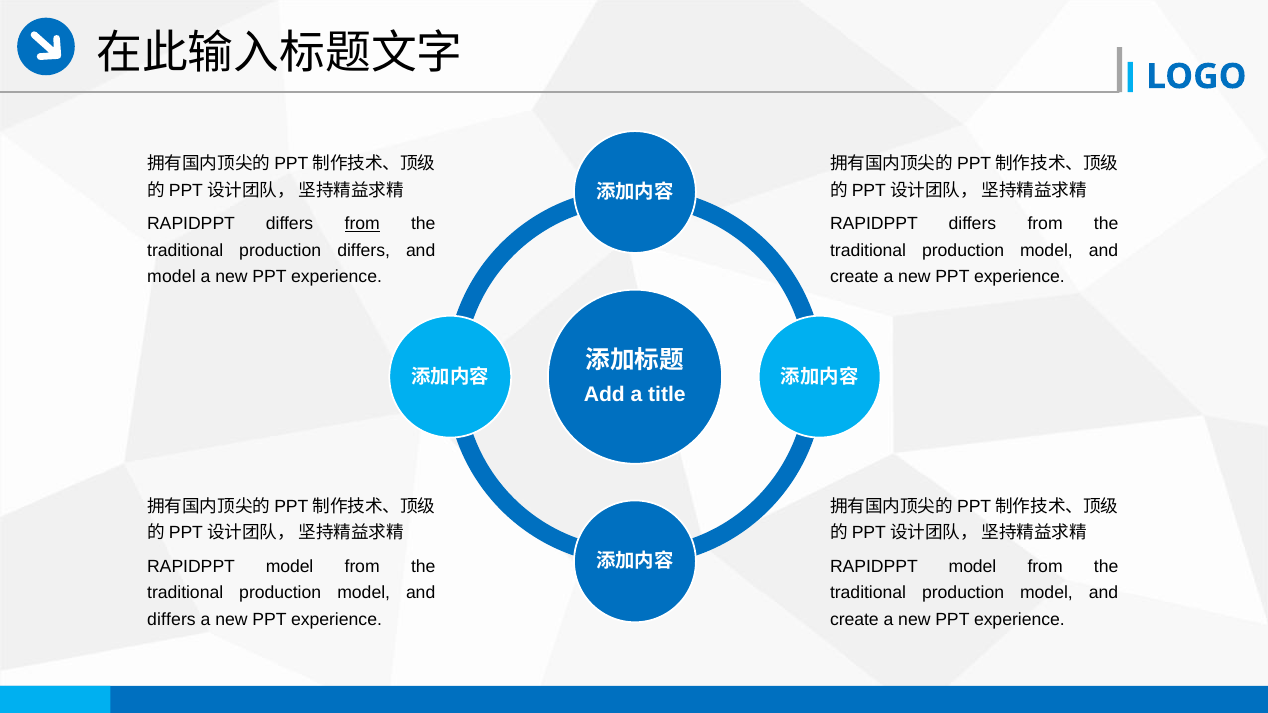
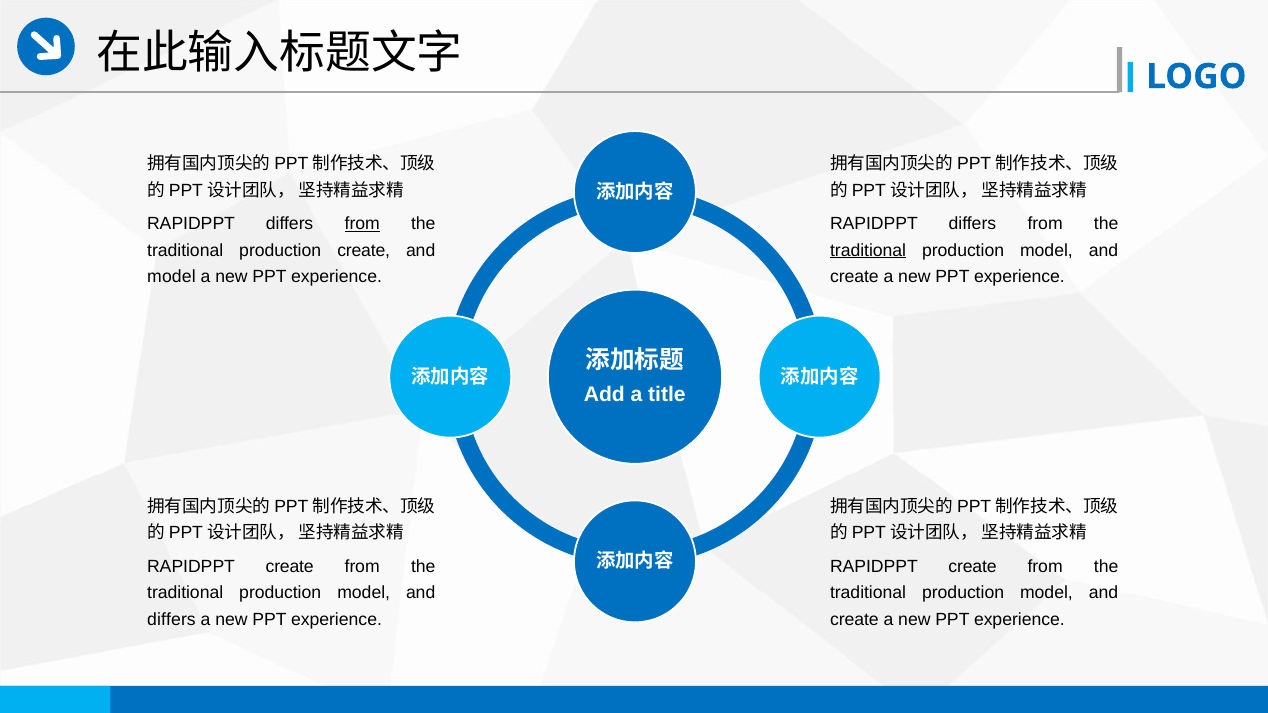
production differs: differs -> create (364, 250)
traditional underline: none -> present (868, 250)
model: model -> create (290, 567)
model: model -> create (973, 567)
